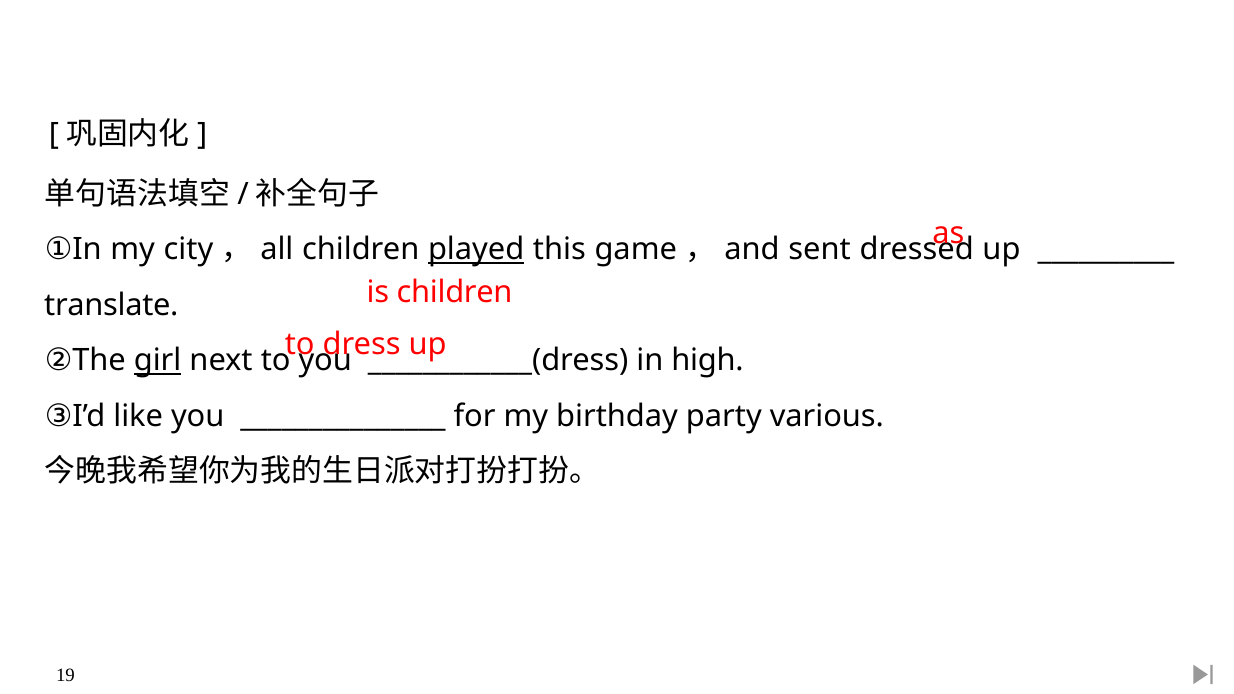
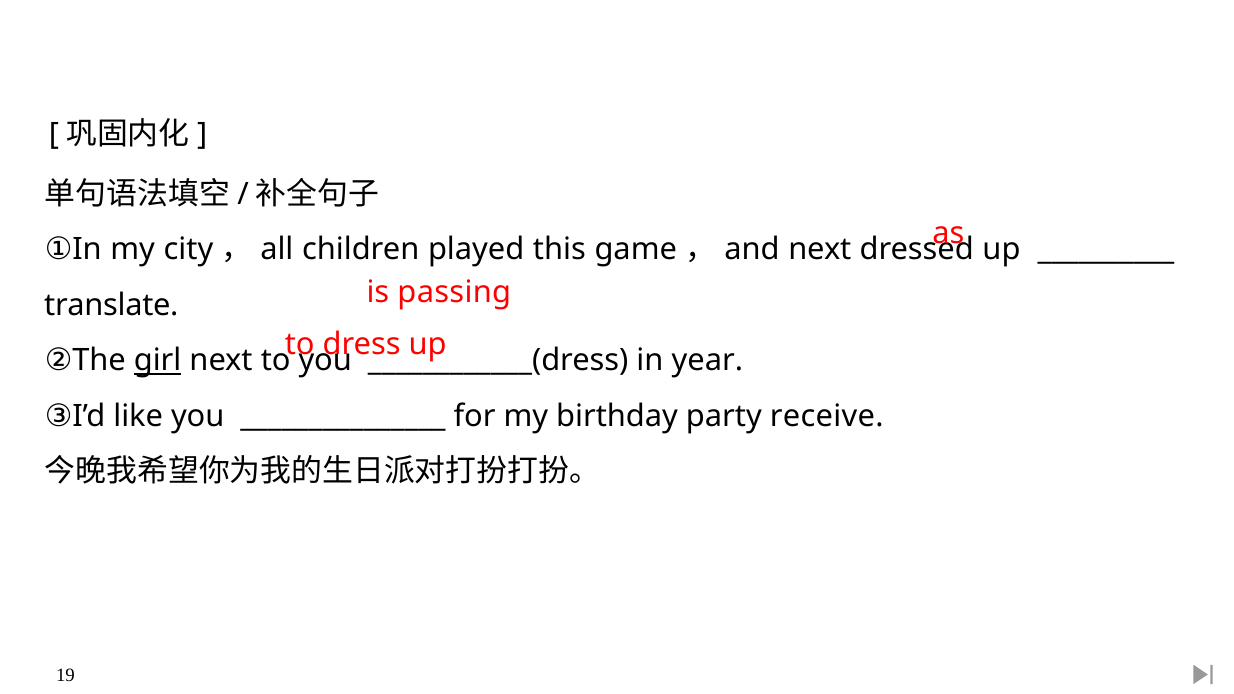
played underline: present -> none (476, 249)
sent: sent -> next (820, 249)
is children: children -> passing (454, 292)
high: high -> year (707, 361)
various: various -> receive (827, 416)
